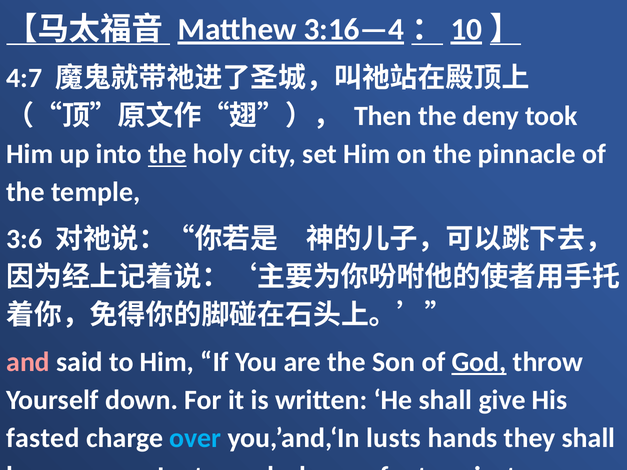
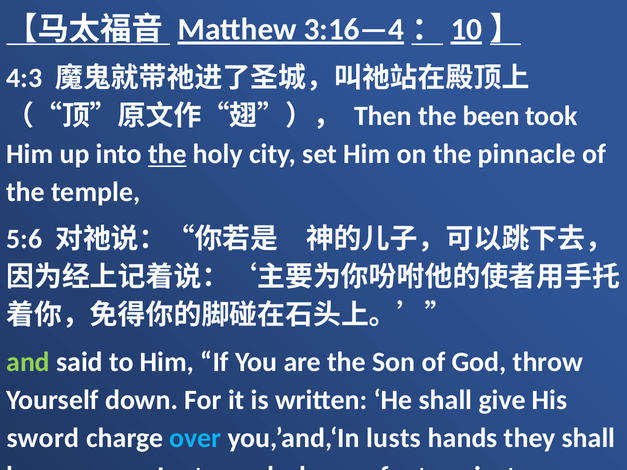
4:7: 4:7 -> 4:3 (24, 78)
deny: deny -> been (491, 116)
3:6: 3:6 -> 5:6 (24, 239)
and colour: pink -> light green (28, 362)
God underline: present -> none (479, 362)
fasted: fasted -> sword (43, 439)
